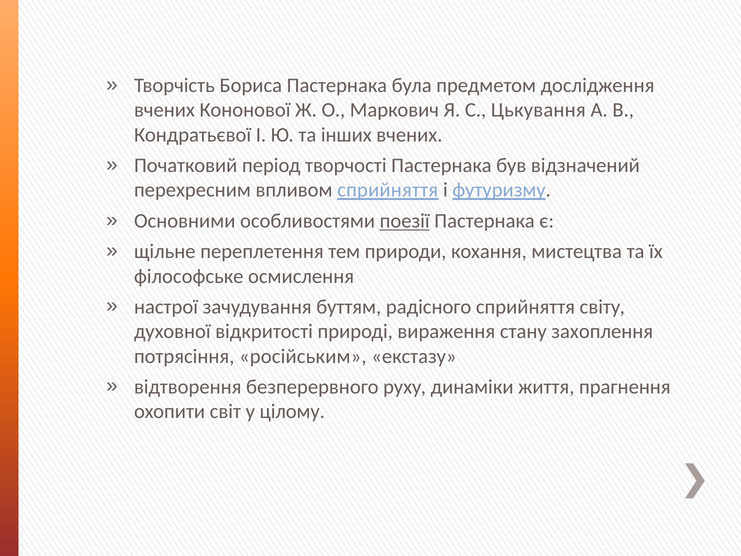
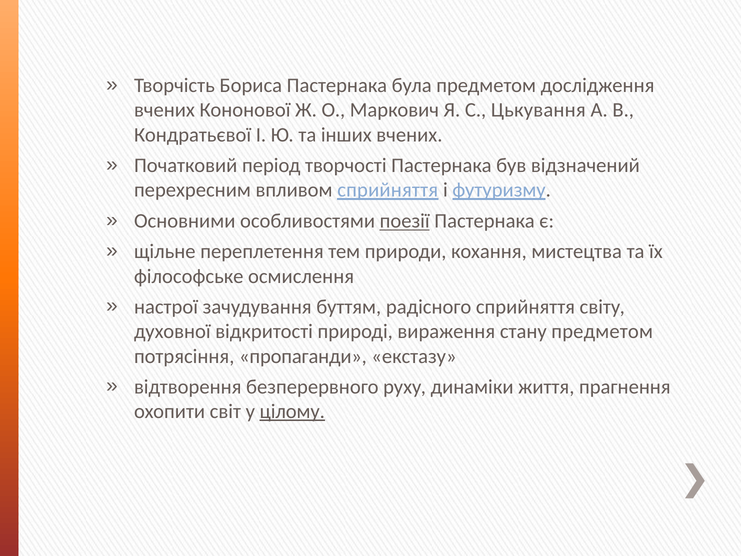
стану захоплення: захоплення -> предметом (602, 331)
російським: російським -> пропаганди (303, 356)
цілому underline: none -> present (292, 411)
